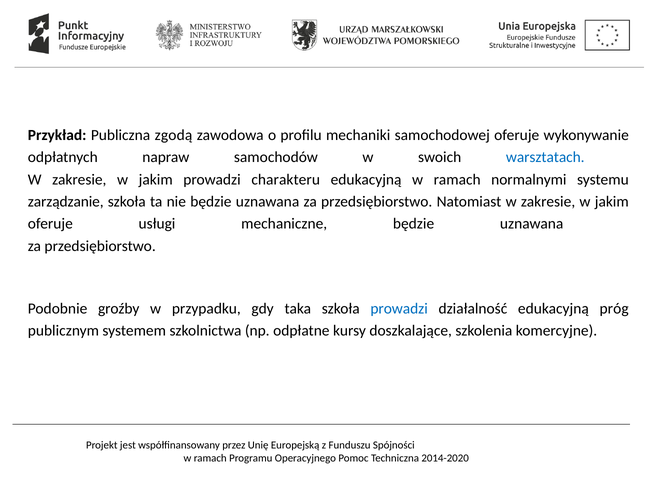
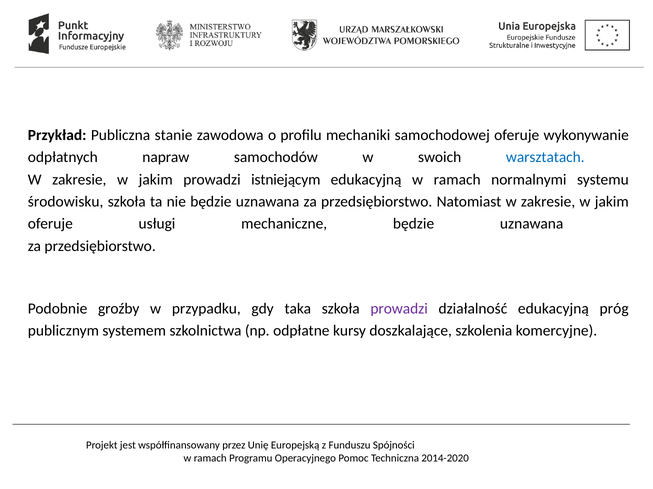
zgodą: zgodą -> stanie (174, 135)
charakteru: charakteru -> istniejącym (286, 180)
zarządzanie: zarządzanie -> środowisku (66, 202)
prowadzi colour: blue -> purple (399, 309)
